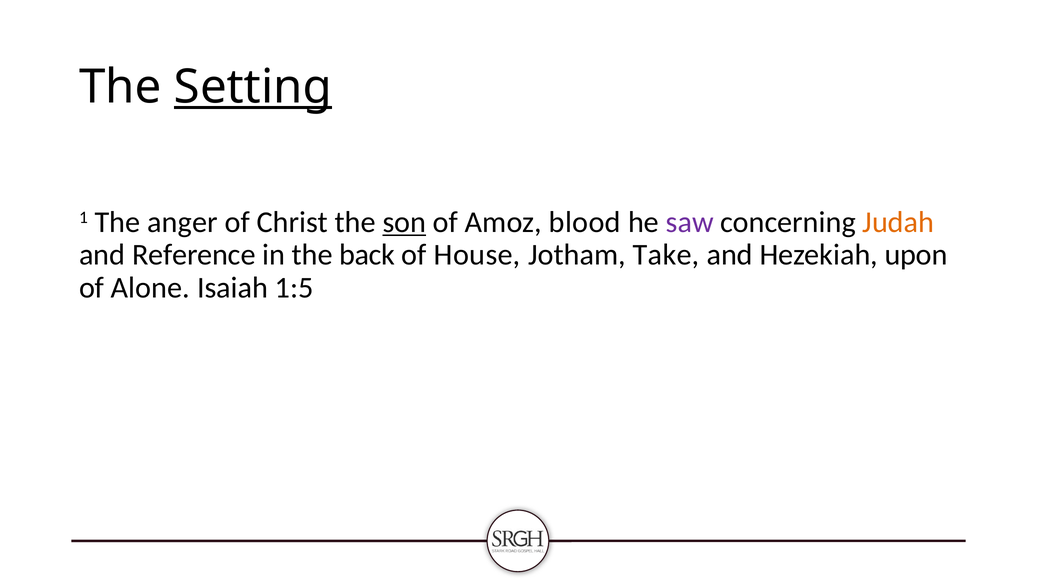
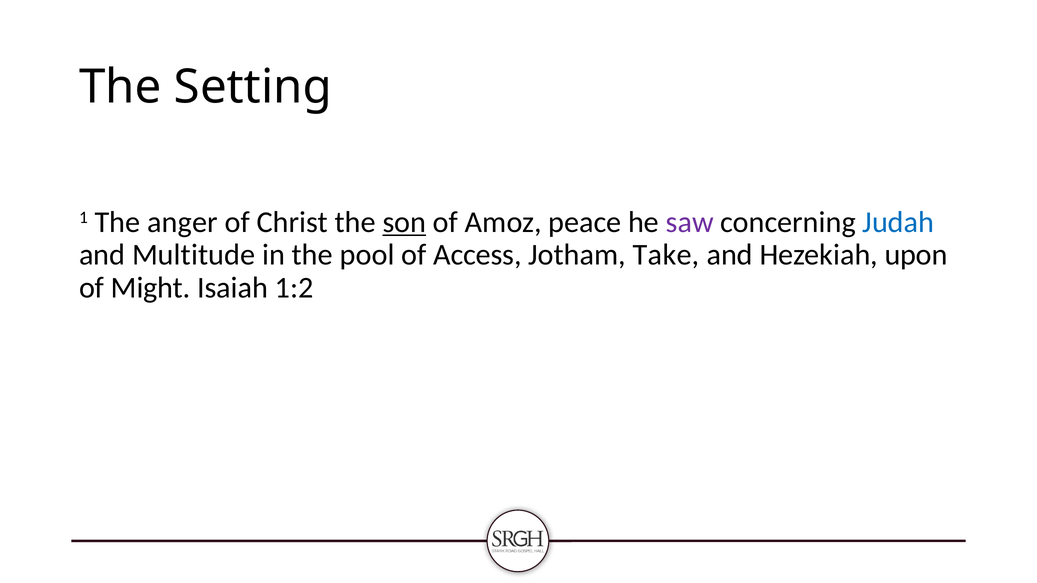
Setting underline: present -> none (253, 87)
blood: blood -> peace (585, 222)
Judah colour: orange -> blue (898, 222)
Reference: Reference -> Multitude (194, 255)
back: back -> pool (367, 255)
House: House -> Access (477, 255)
Alone: Alone -> Might (151, 288)
1:5: 1:5 -> 1:2 (294, 288)
